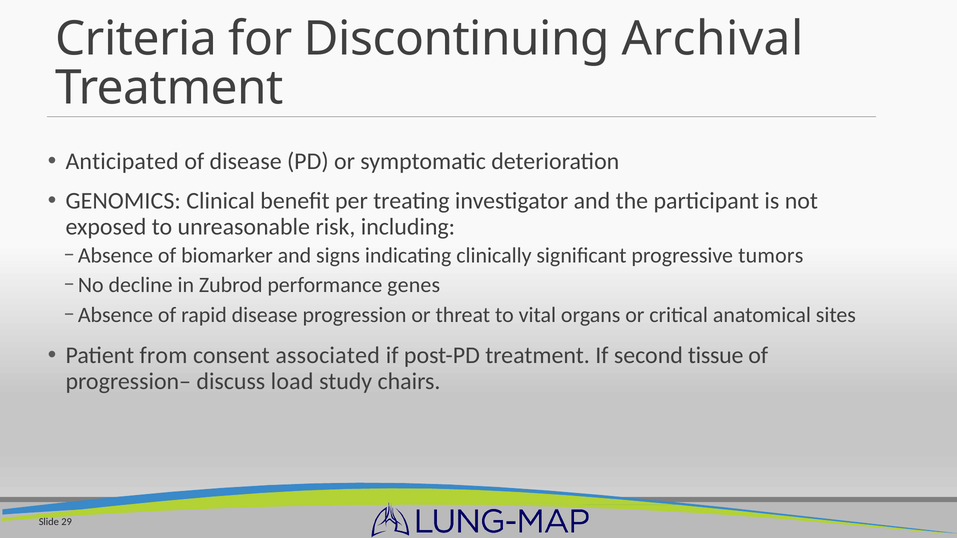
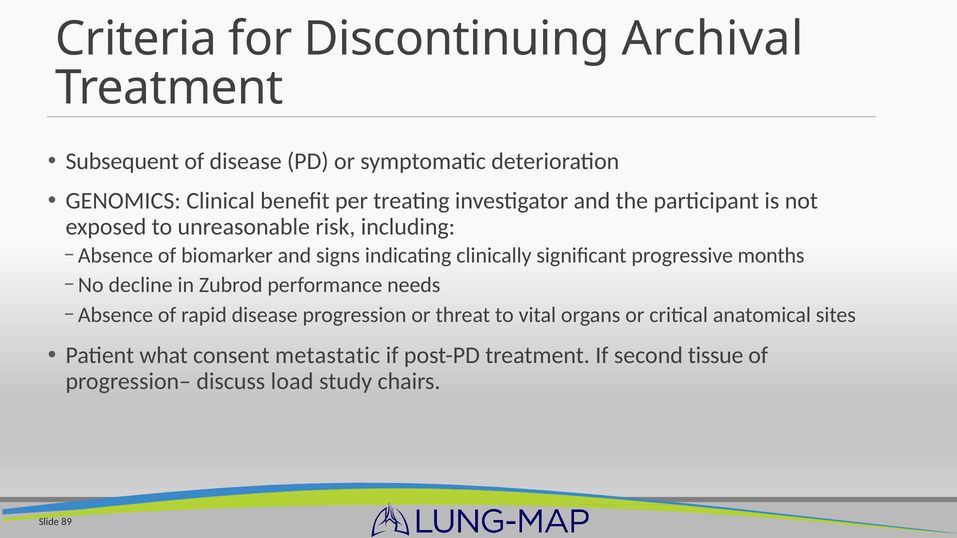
Anticipated: Anticipated -> Subsequent (122, 161)
tumors: tumors -> months (771, 256)
genes: genes -> needs (414, 285)
from: from -> what (164, 356)
associated: associated -> metastatic (328, 356)
29: 29 -> 89 (67, 522)
